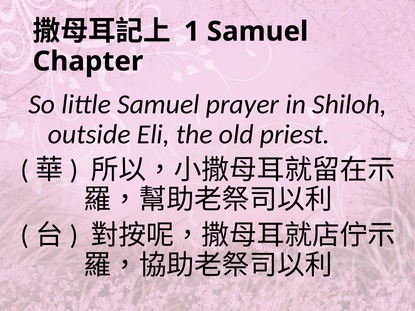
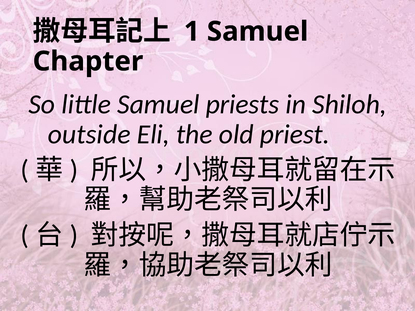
prayer: prayer -> priests (243, 105)
